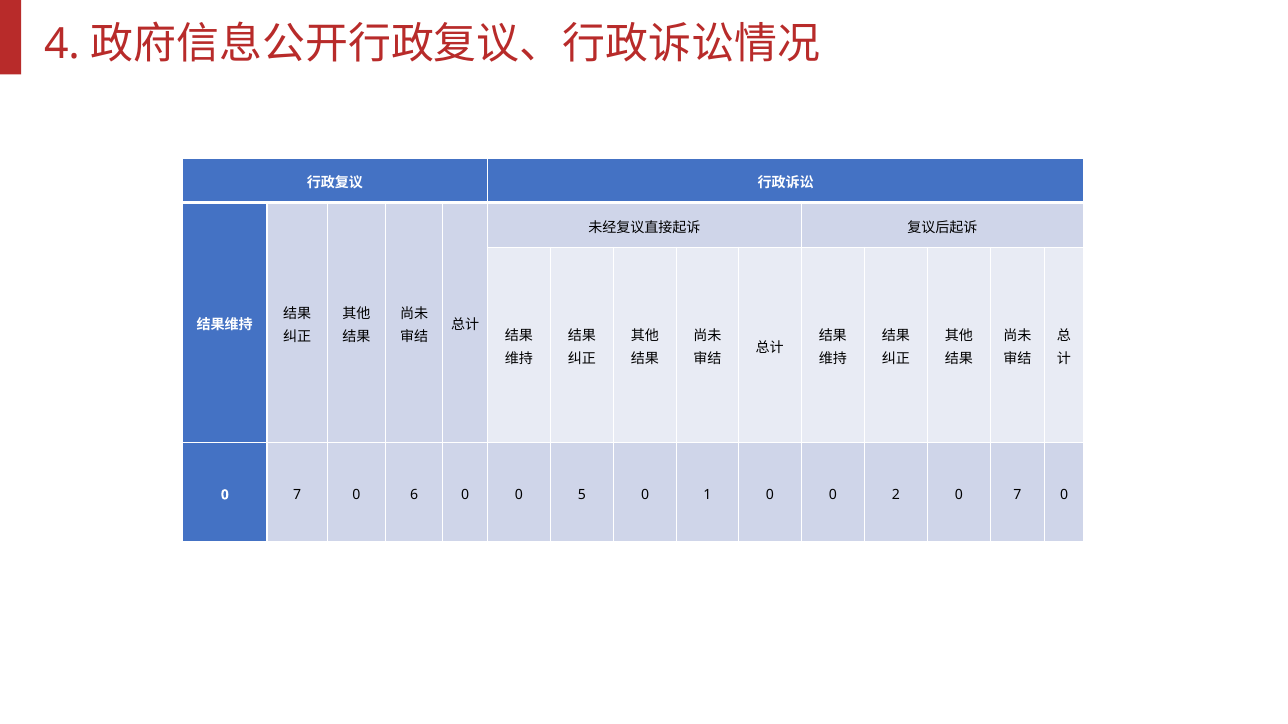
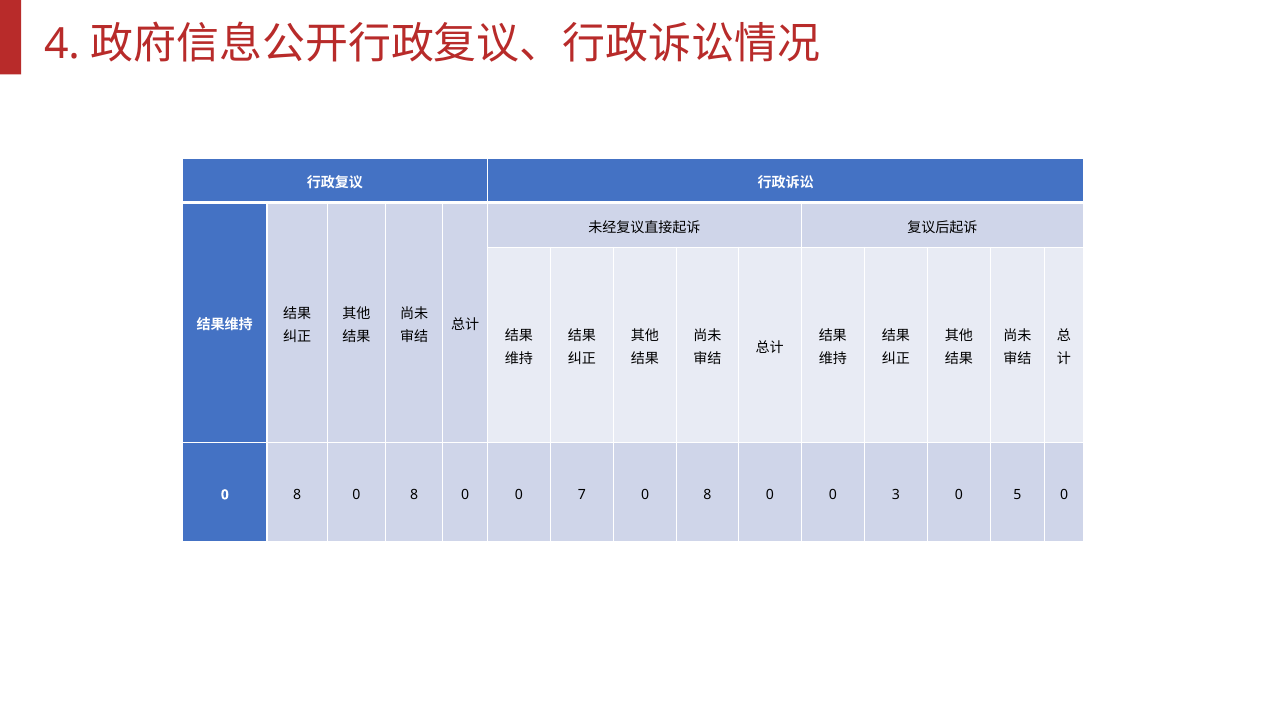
7: 7 -> 8 (297, 495)
6: 6 -> 8 (414, 495)
5: 5 -> 7 (582, 495)
1: 1 -> 8 (707, 495)
2: 2 -> 3 (896, 495)
7: 7 -> 5 (1017, 495)
